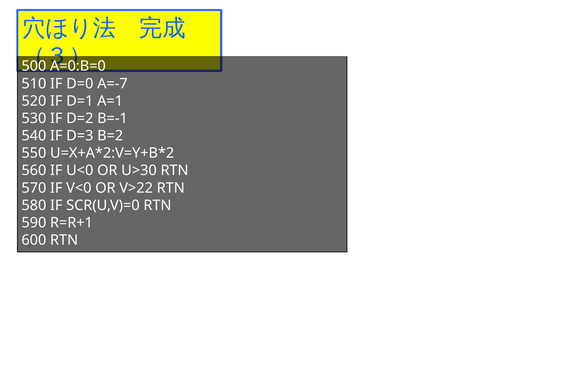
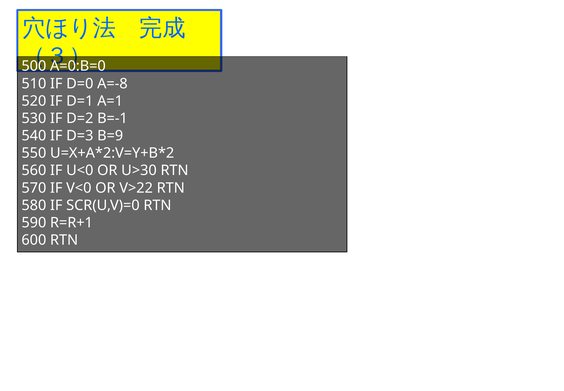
A=-7: A=-7 -> A=-8 (112, 83)
B=2: B=2 -> B=9 (110, 136)
